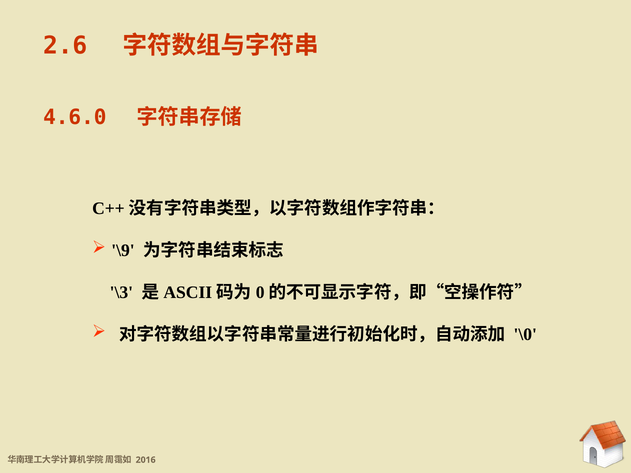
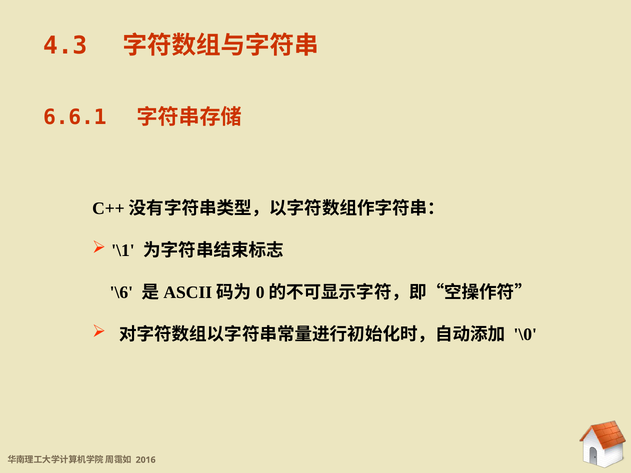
2.6: 2.6 -> 4.3 (65, 46)
4.6.0: 4.6.0 -> 6.6.1 (75, 117)
\9: \9 -> \1 (123, 250)
\3: \3 -> \6 (121, 293)
